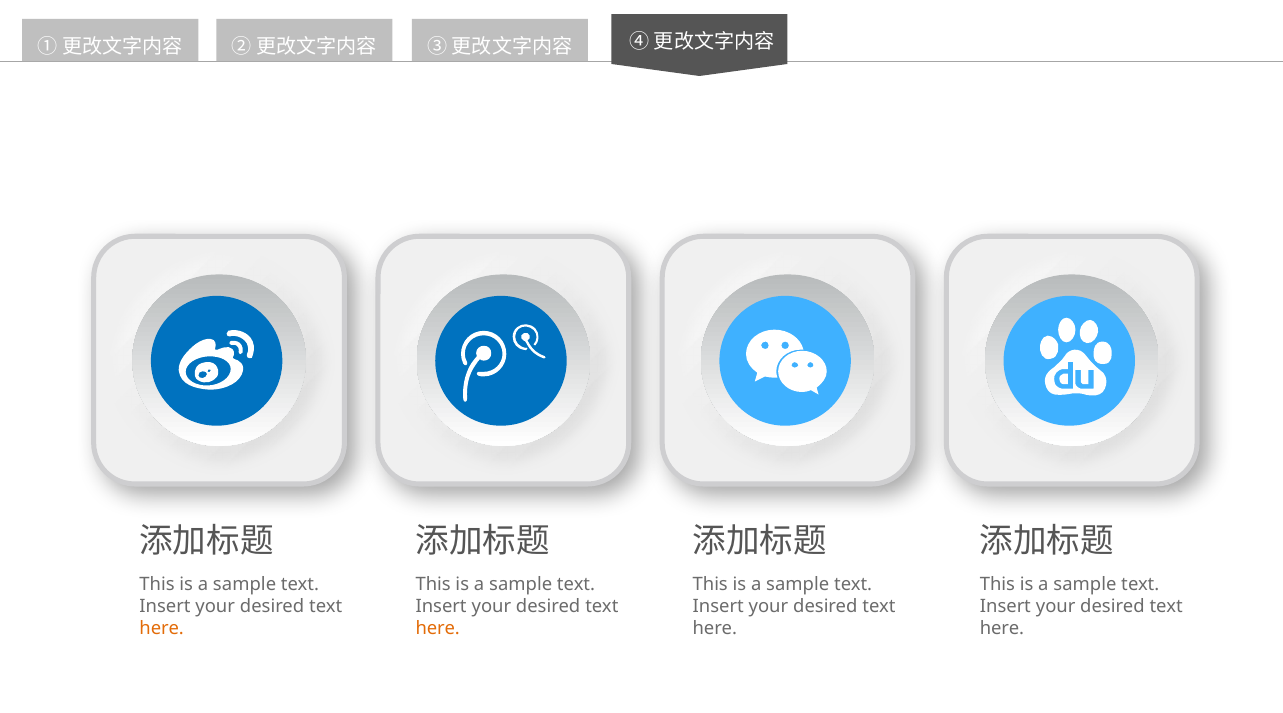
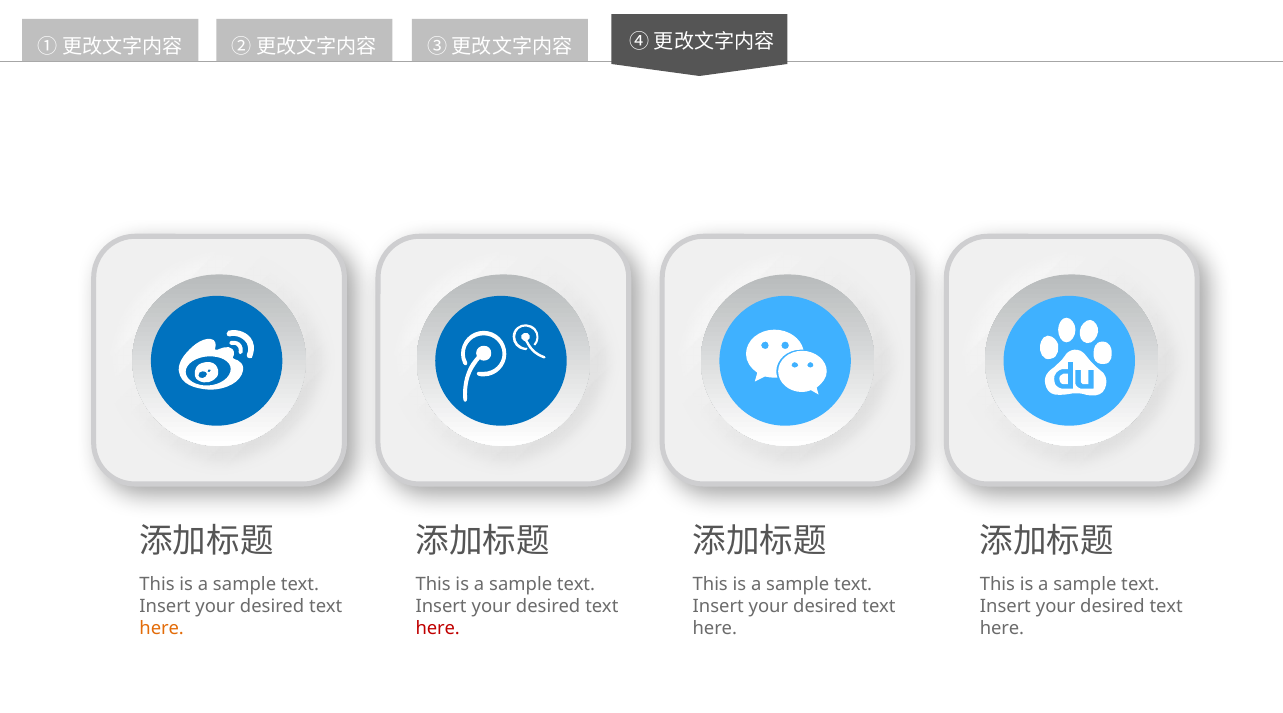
here colour: orange -> red (438, 628)
